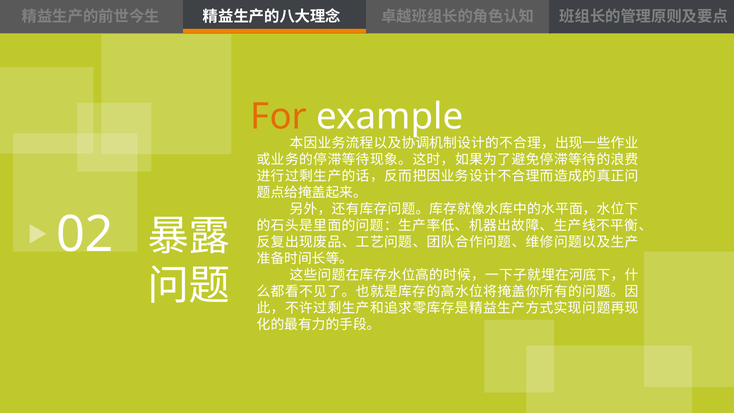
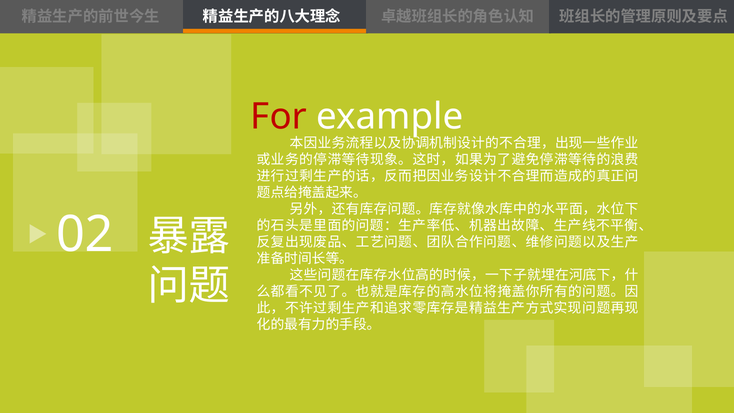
For colour: orange -> red (279, 117)
